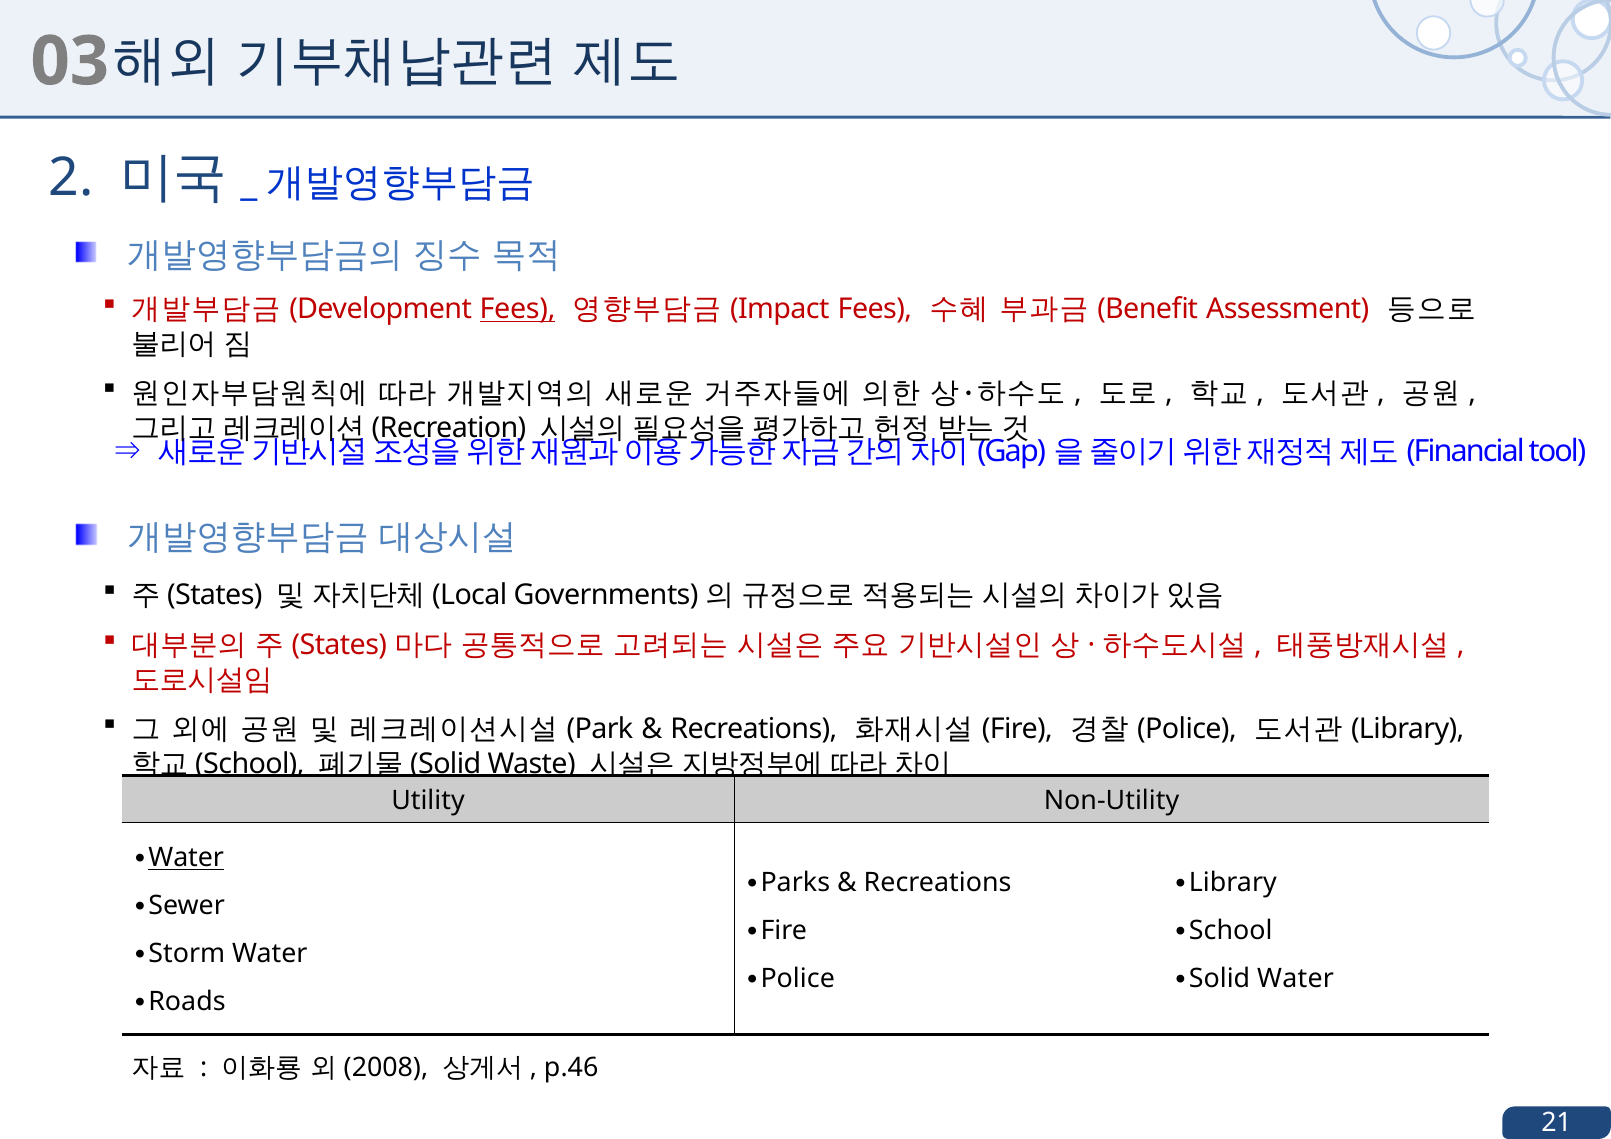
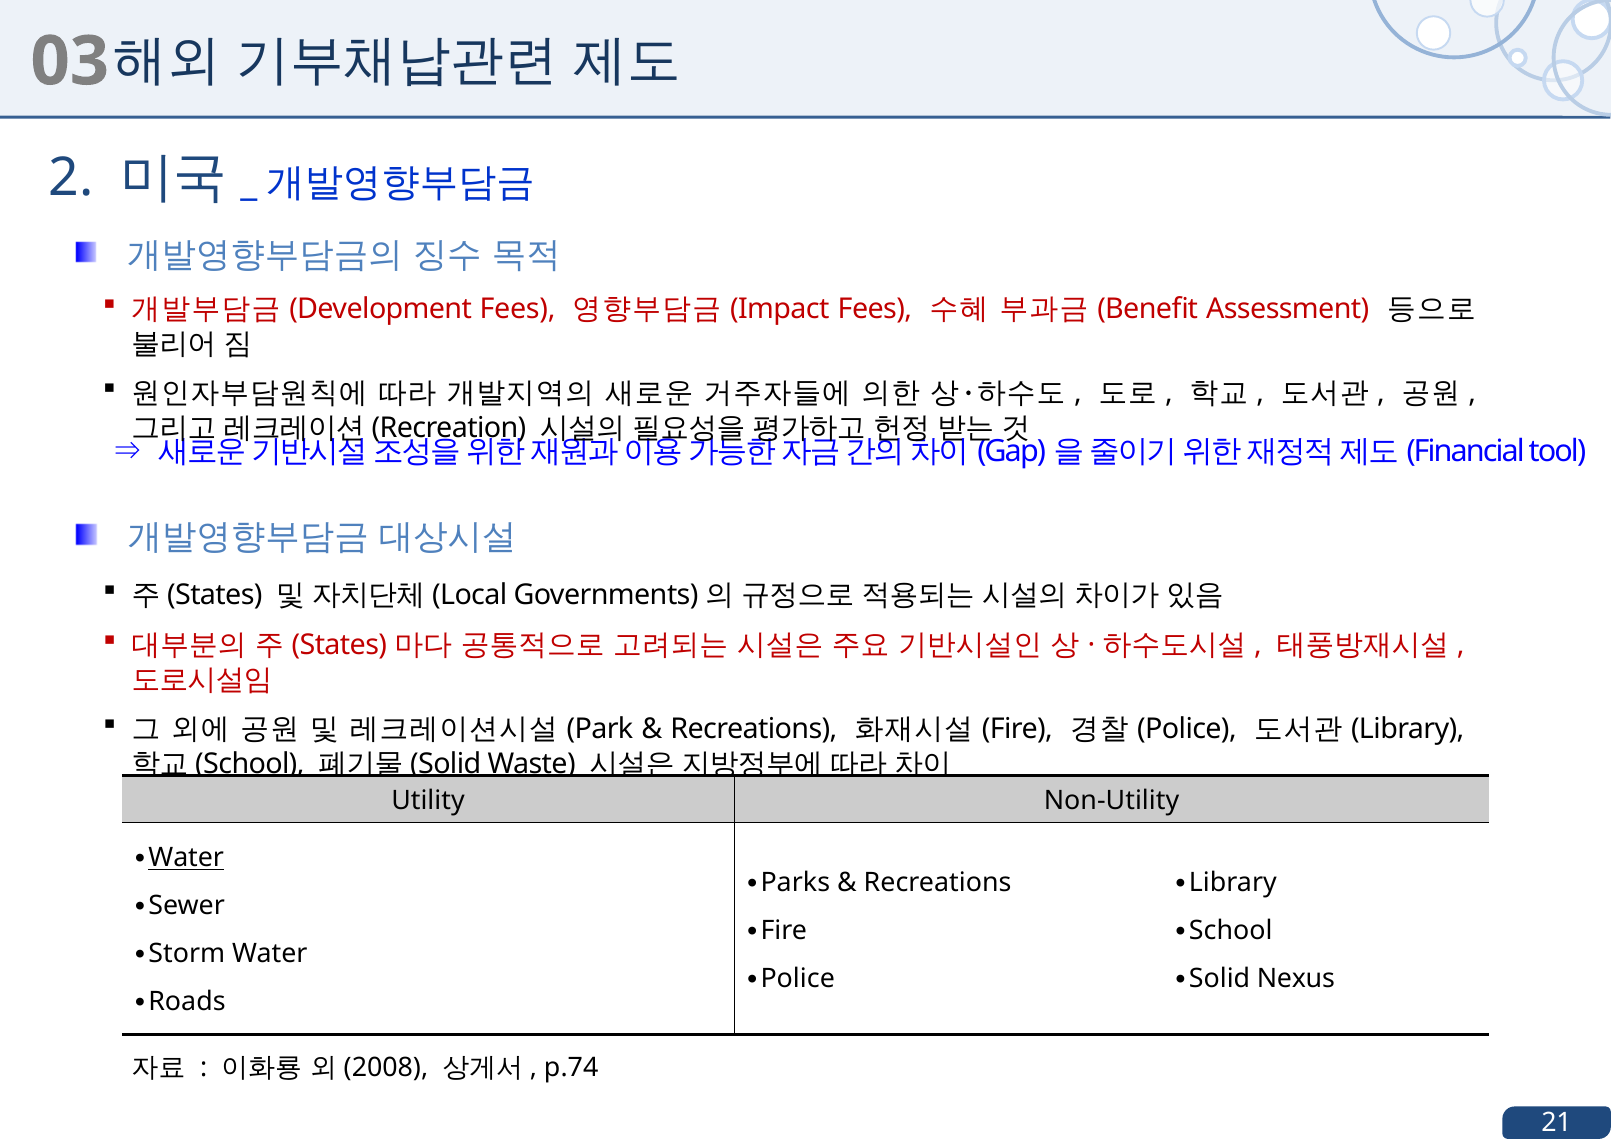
Fees underline: present -> none (518, 309)
Water: Water -> Nexus (1296, 978)
p.46: p.46 -> p.74 (571, 1068)
